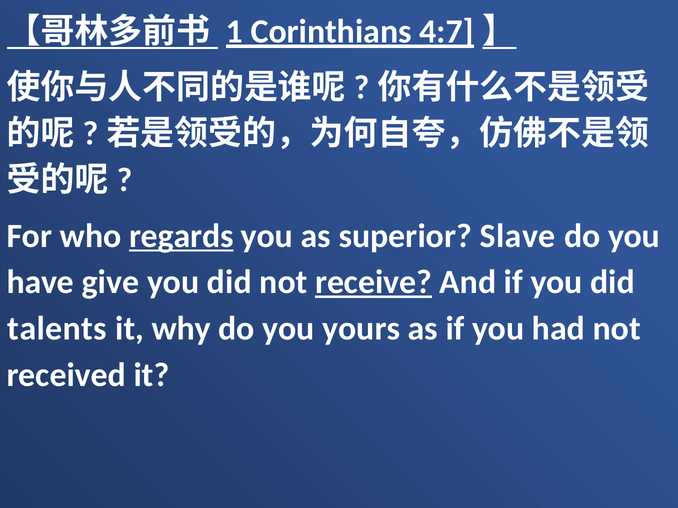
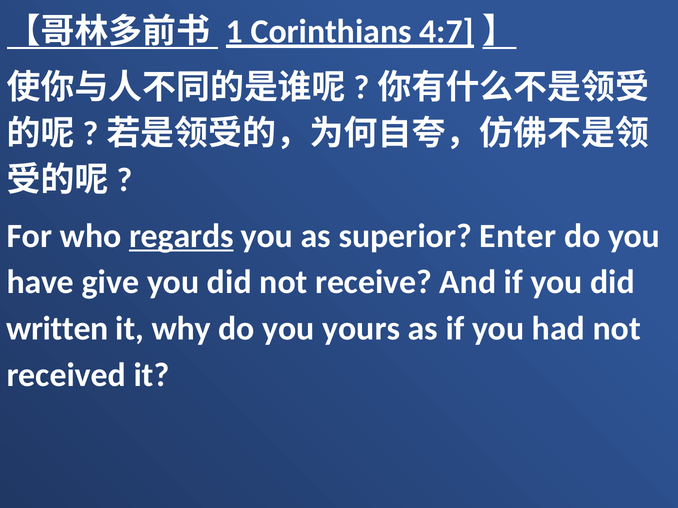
Slave: Slave -> Enter (518, 236)
receive underline: present -> none (373, 282)
talents: talents -> written (57, 329)
